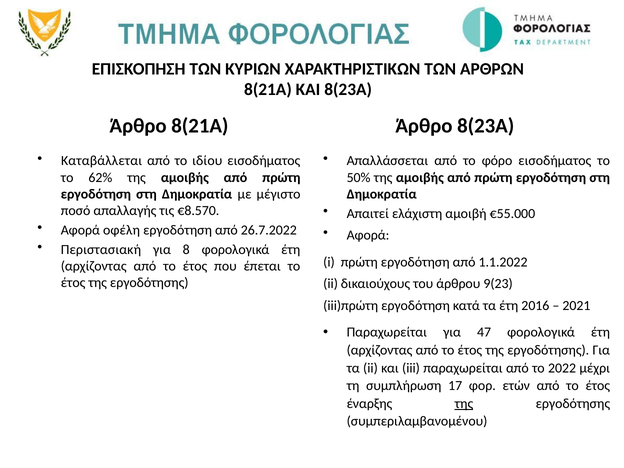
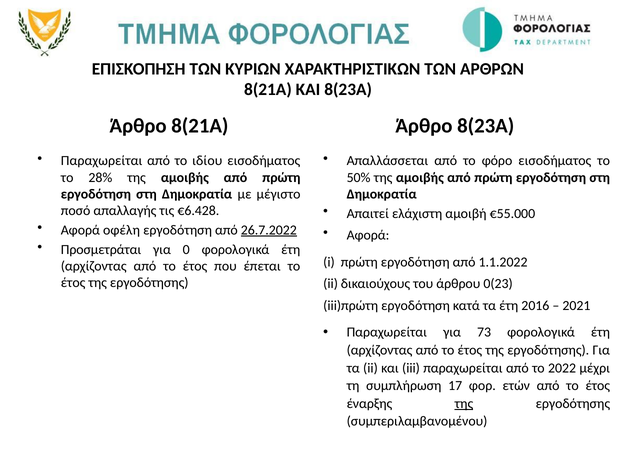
Καταβάλλεται: Καταβάλλεται -> Παραχωρείται (102, 161)
62%: 62% -> 28% (100, 177)
€8.570: €8.570 -> €6.428 (198, 211)
26.7.2022 underline: none -> present (269, 230)
Περιστασιακή: Περιστασιακή -> Προσμετράται (101, 250)
8: 8 -> 0 (186, 250)
9(23: 9(23 -> 0(23 (498, 284)
47: 47 -> 73 (484, 332)
